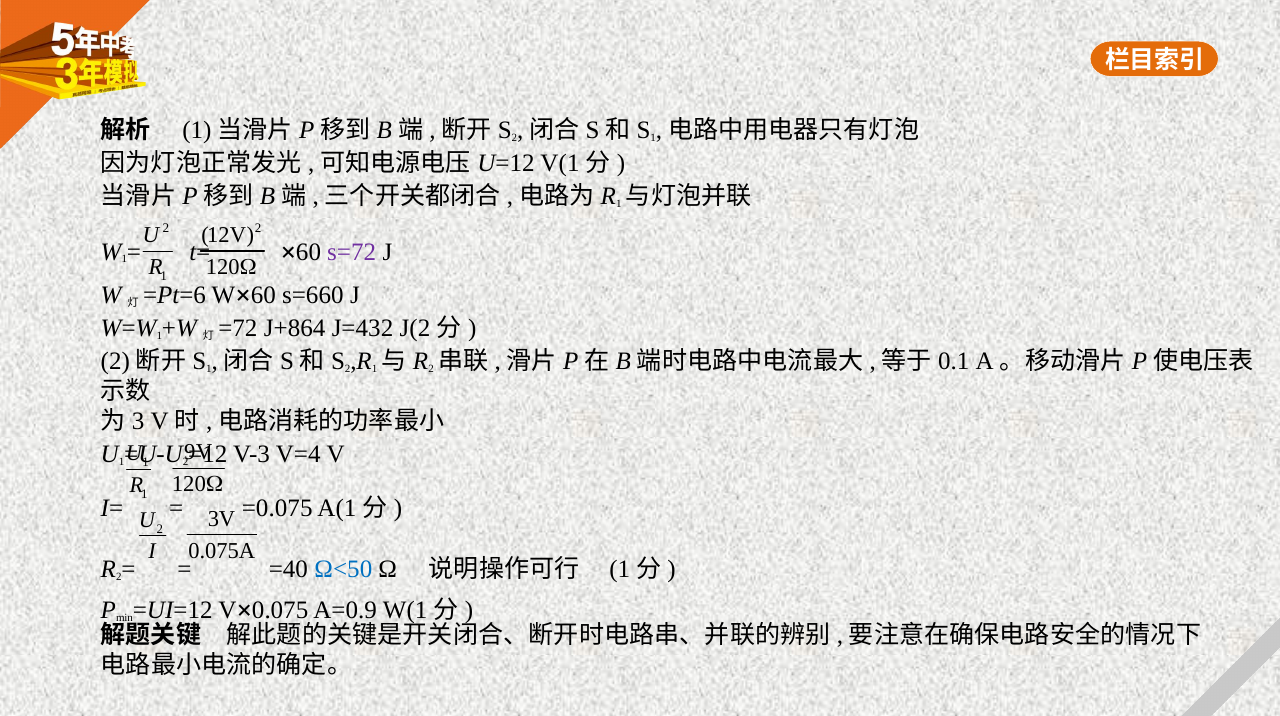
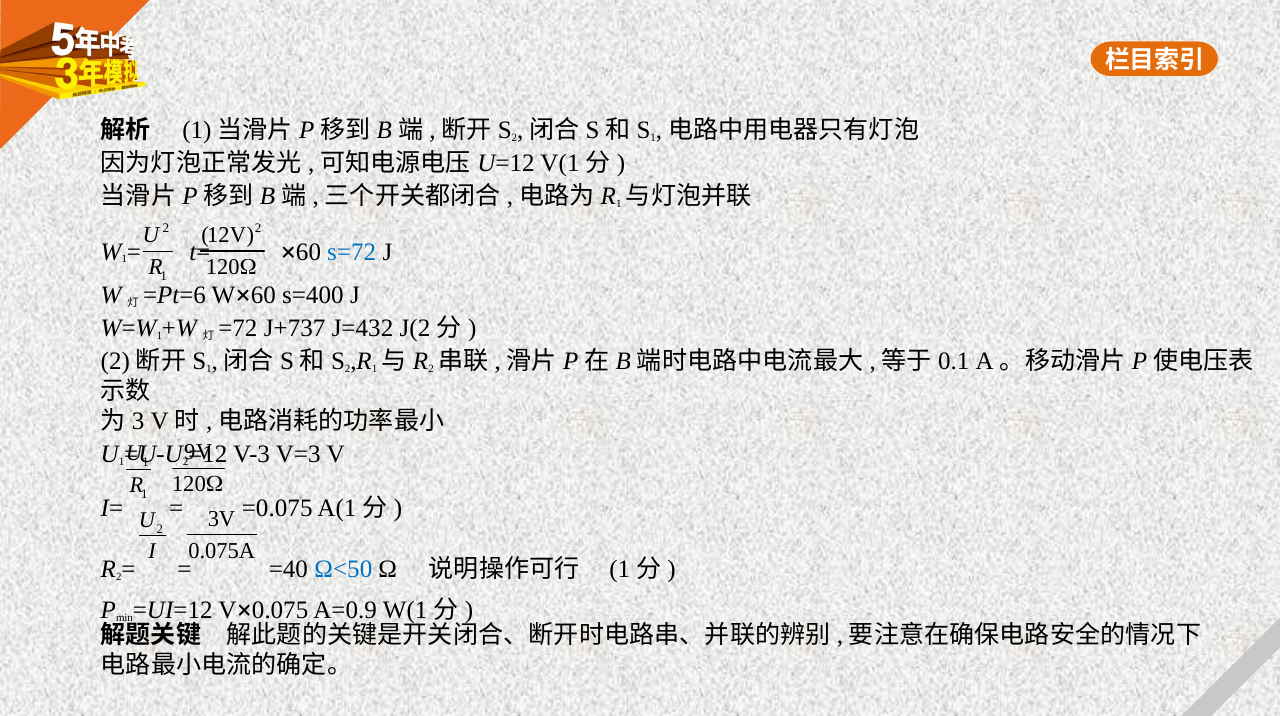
s=72 colour: purple -> blue (352, 252)
s=660: s=660 -> s=400 (313, 295)
J+864: J+864 -> J+737 (295, 328)
V=4: V=4 -> V=3 (298, 454)
